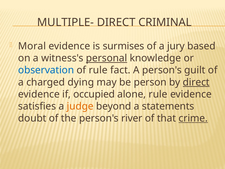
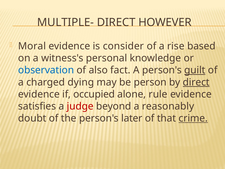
CRIMINAL: CRIMINAL -> HOWEVER (165, 22)
surmises: surmises -> consider (123, 46)
jury: jury -> rise (176, 46)
personal underline: present -> none (107, 58)
of rule: rule -> also (98, 70)
guilt underline: none -> present (195, 70)
judge colour: orange -> red (80, 106)
statements: statements -> reasonably (168, 106)
river: river -> later (132, 118)
